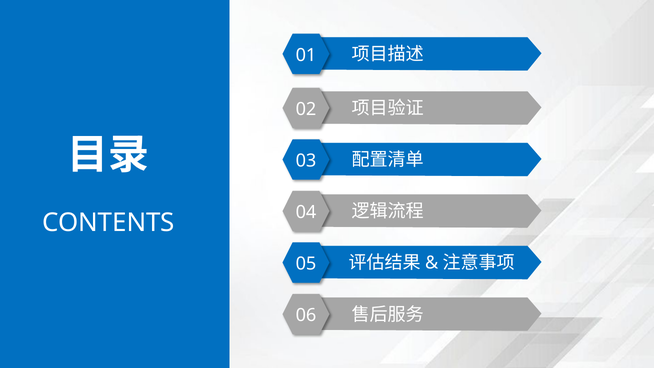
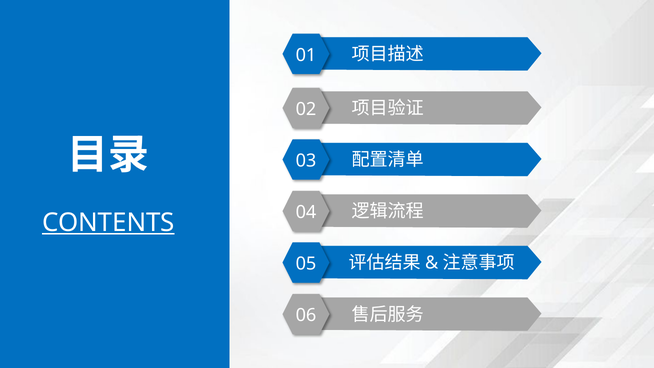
CONTENTS underline: none -> present (108, 223)
